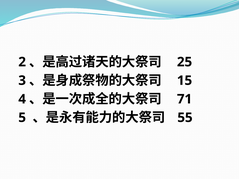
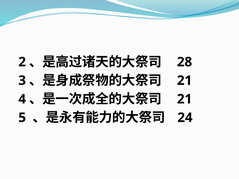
25: 25 -> 28 (185, 62)
15: 15 -> 21 (185, 81)
71: 71 -> 21 (185, 99)
55: 55 -> 24 (185, 118)
